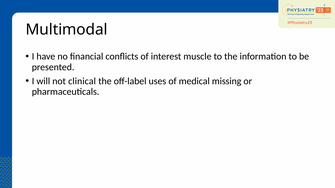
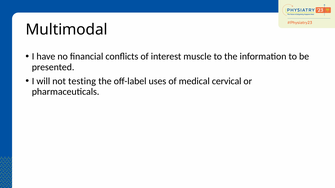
clinical: clinical -> testing (82, 81)
missing: missing -> cervical (227, 81)
